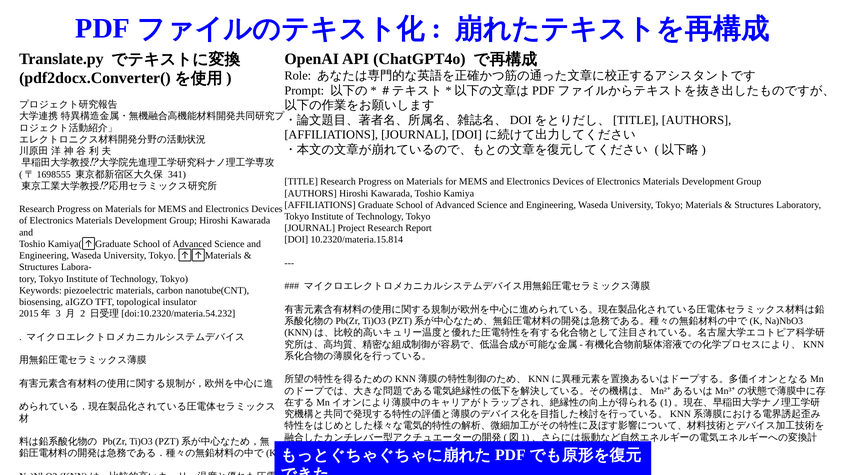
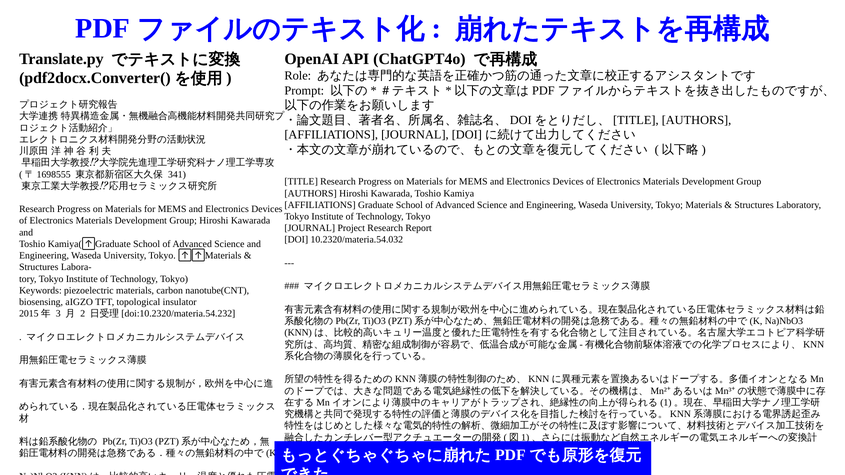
10.2320/materia.15.814: 10.2320/materia.15.814 -> 10.2320/materia.54.032 (357, 240)
